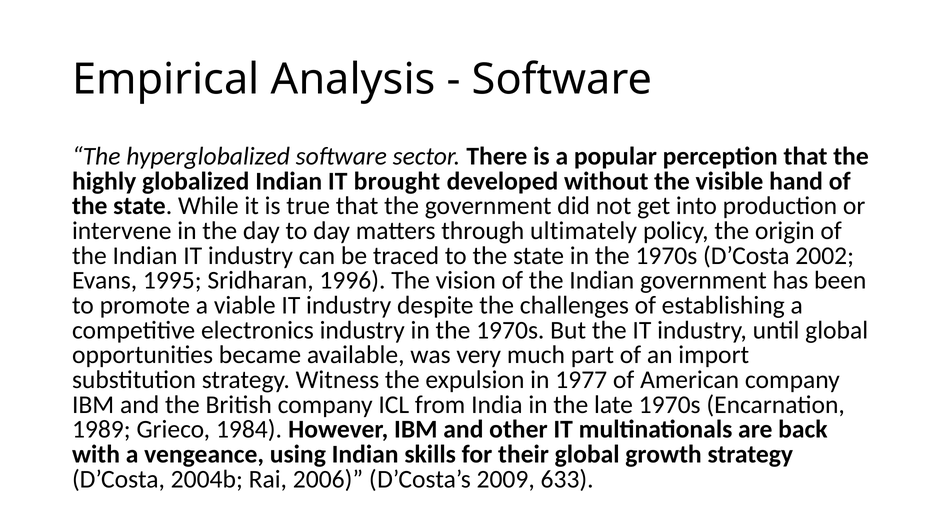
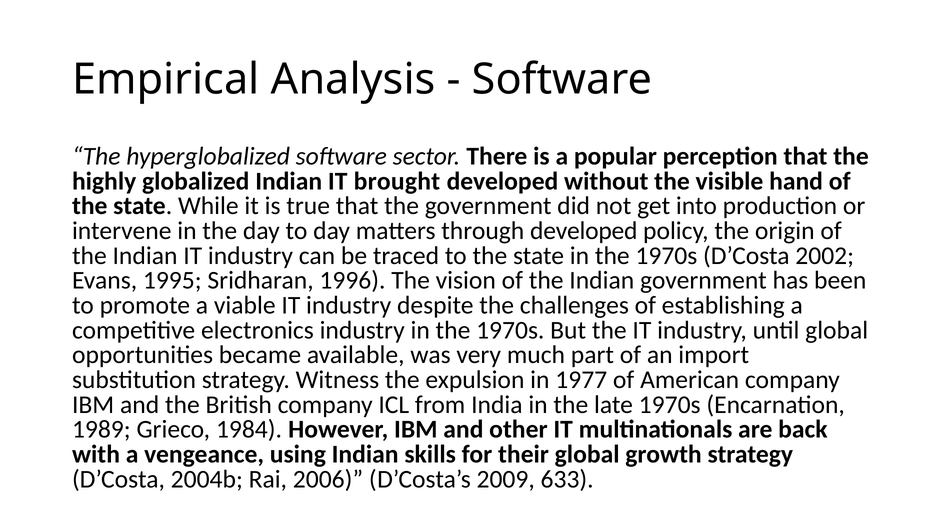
through ultimately: ultimately -> developed (584, 231)
